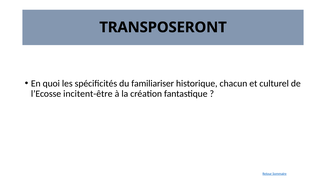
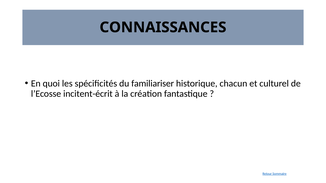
TRANSPOSERONT: TRANSPOSERONT -> CONNAISSANCES (163, 27)
incitent-être: incitent-être -> incitent-écrit (88, 94)
